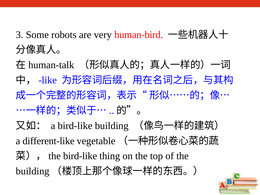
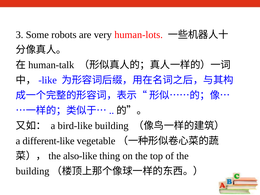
human-bird: human-bird -> human-lots (139, 35)
the bird-like: bird-like -> also-like (80, 156)
